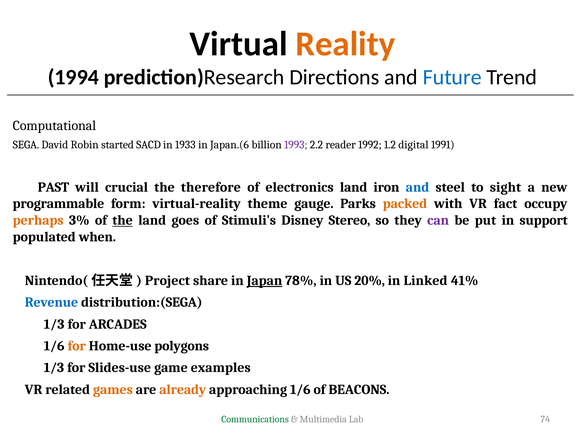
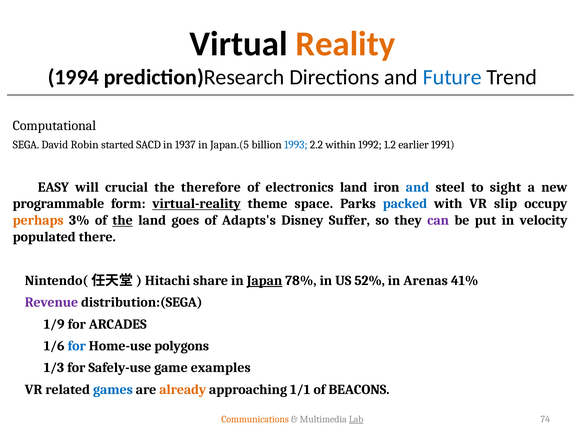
1933: 1933 -> 1937 (185, 145)
Japan.(6: Japan.(6 -> Japan.(5 (230, 145)
1993 colour: purple -> blue (296, 145)
reader: reader -> within (341, 145)
digital: digital -> earlier (414, 145)
PAST: PAST -> EASY (53, 187)
virtual-reality underline: none -> present (197, 204)
gauge: gauge -> space (314, 204)
packed colour: orange -> blue (405, 204)
fact: fact -> slip (506, 204)
Stimuli's: Stimuli's -> Adapts's (249, 220)
Stereo: Stereo -> Suffer (349, 220)
support: support -> velocity (544, 220)
when: when -> there (97, 237)
Project: Project -> Hitachi (168, 280)
20%: 20% -> 52% (370, 280)
Linked: Linked -> Arenas (426, 280)
Revenue colour: blue -> purple (51, 302)
1/3: 1/3 -> 1/9 (54, 324)
for colour: orange -> blue (77, 346)
Slides-use: Slides-use -> Safely-use (120, 368)
games colour: orange -> blue (113, 389)
approaching 1/6: 1/6 -> 1/1 (300, 389)
Communications colour: green -> orange (255, 419)
Lab underline: none -> present (356, 419)
